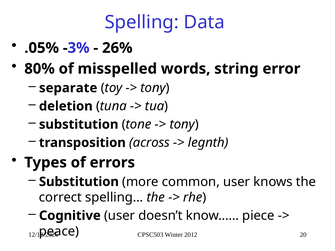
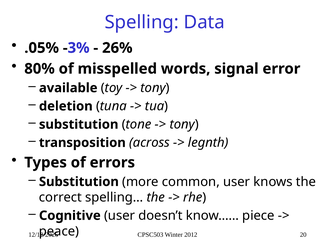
string: string -> signal (236, 69)
separate: separate -> available (68, 88)
